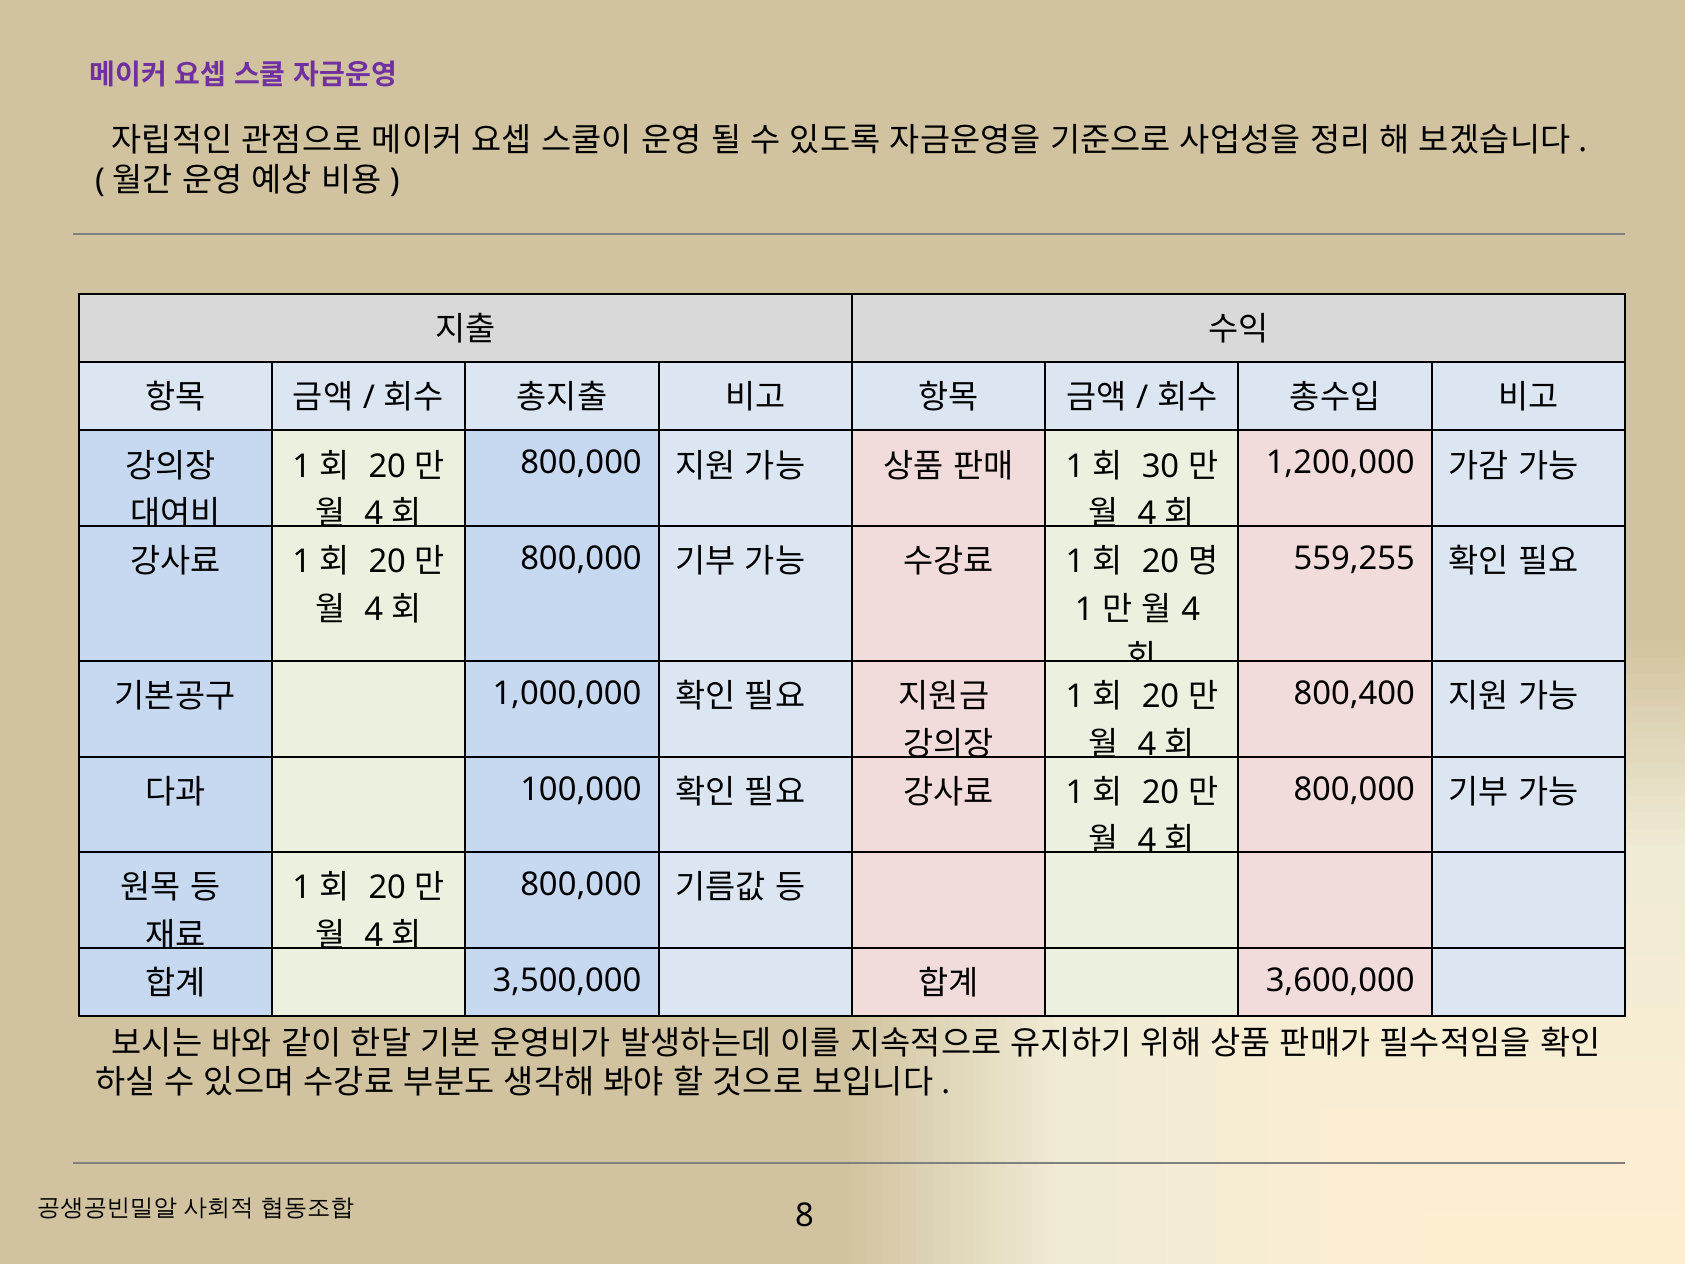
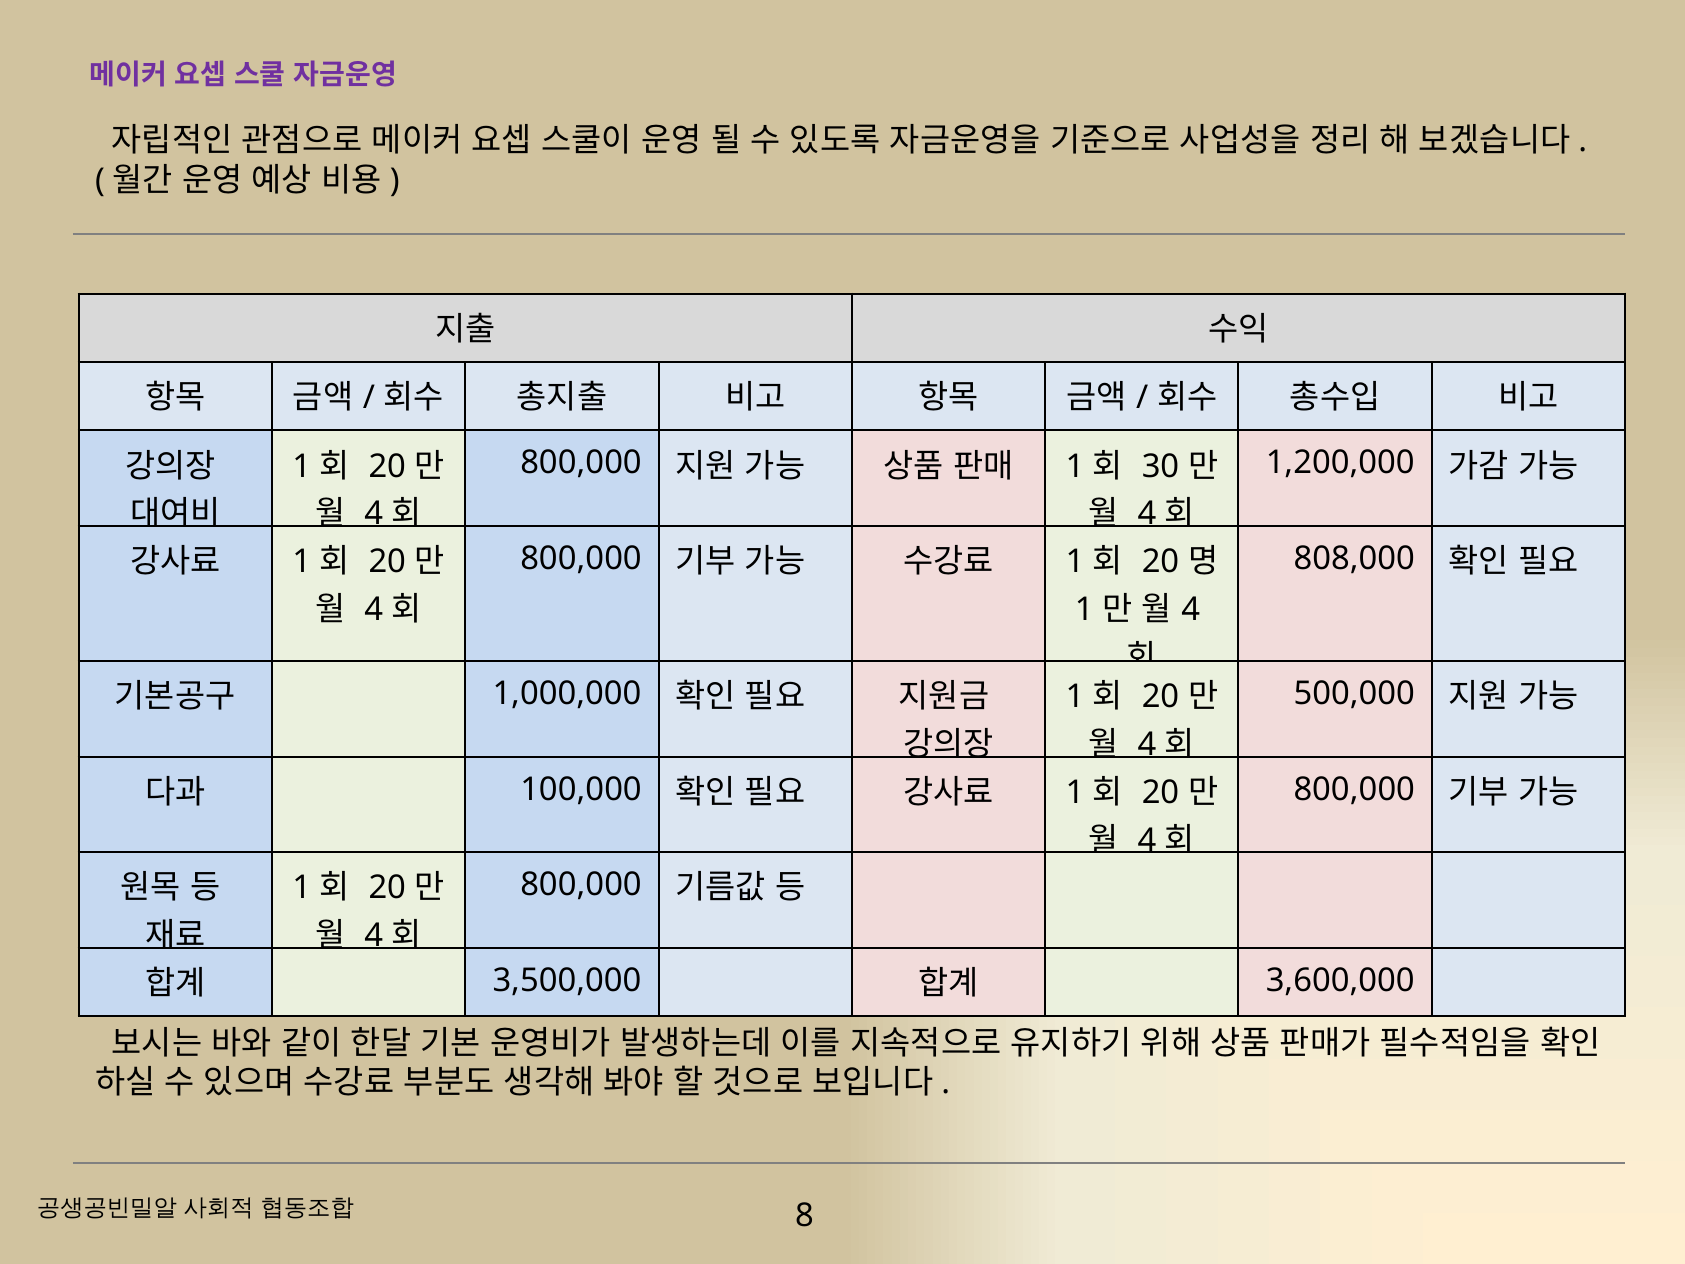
559,255: 559,255 -> 808,000 (1354, 559)
800,400: 800,400 -> 500,000 (1354, 694)
